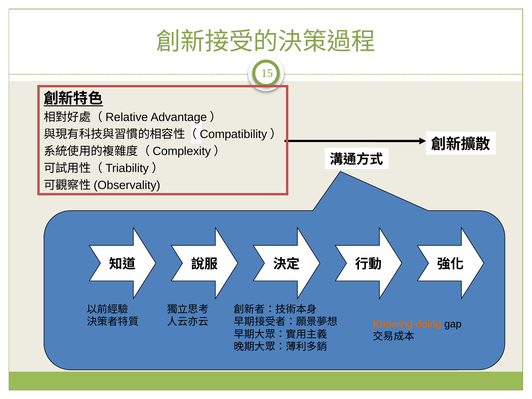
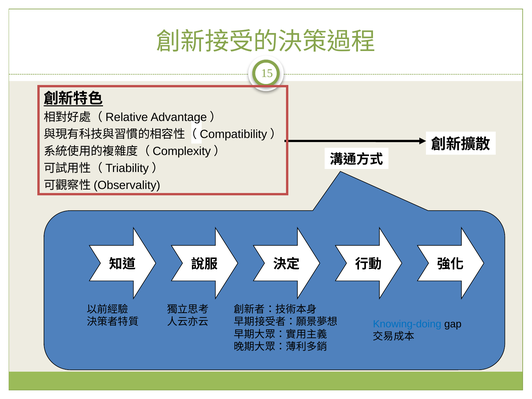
Knowing-doing colour: orange -> blue (407, 324)
